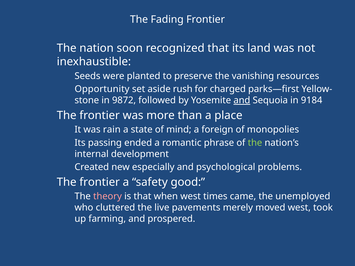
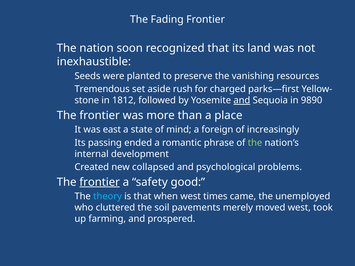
Opportunity: Opportunity -> Tremendous (102, 89)
9872: 9872 -> 1812 (124, 100)
9184: 9184 -> 9890 (312, 100)
rain: rain -> east (112, 130)
monopolies: monopolies -> increasingly (273, 130)
especially: especially -> collapsed (153, 167)
frontier underline: none -> present (100, 182)
theory colour: pink -> light blue (108, 196)
live: live -> soil (162, 208)
